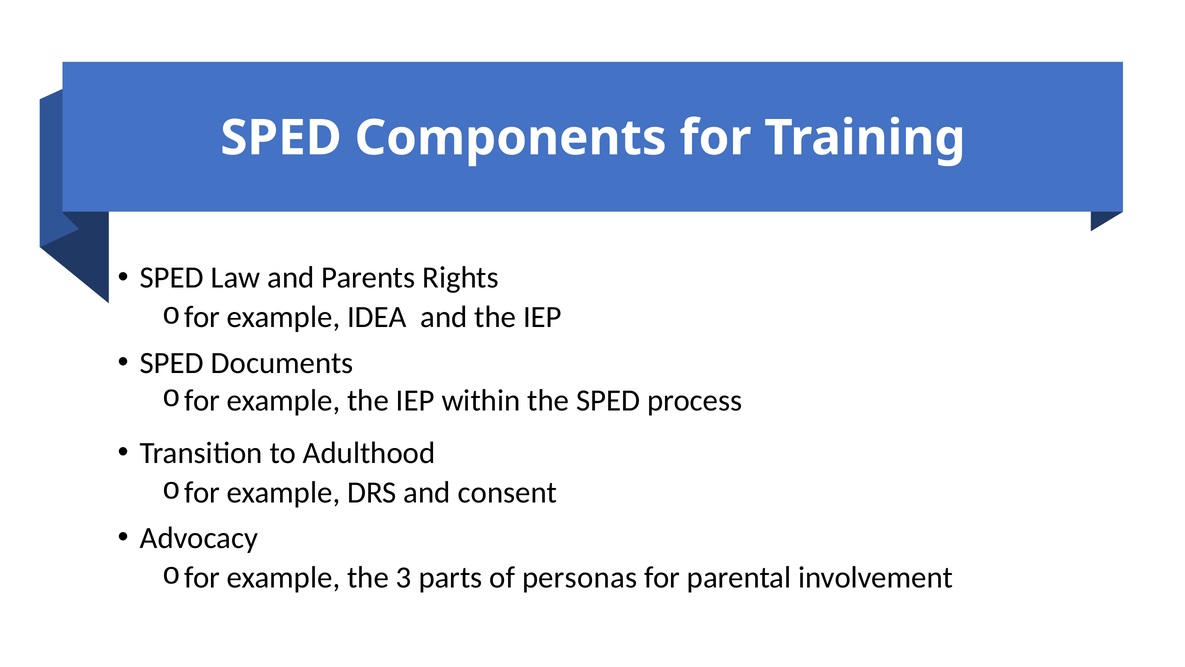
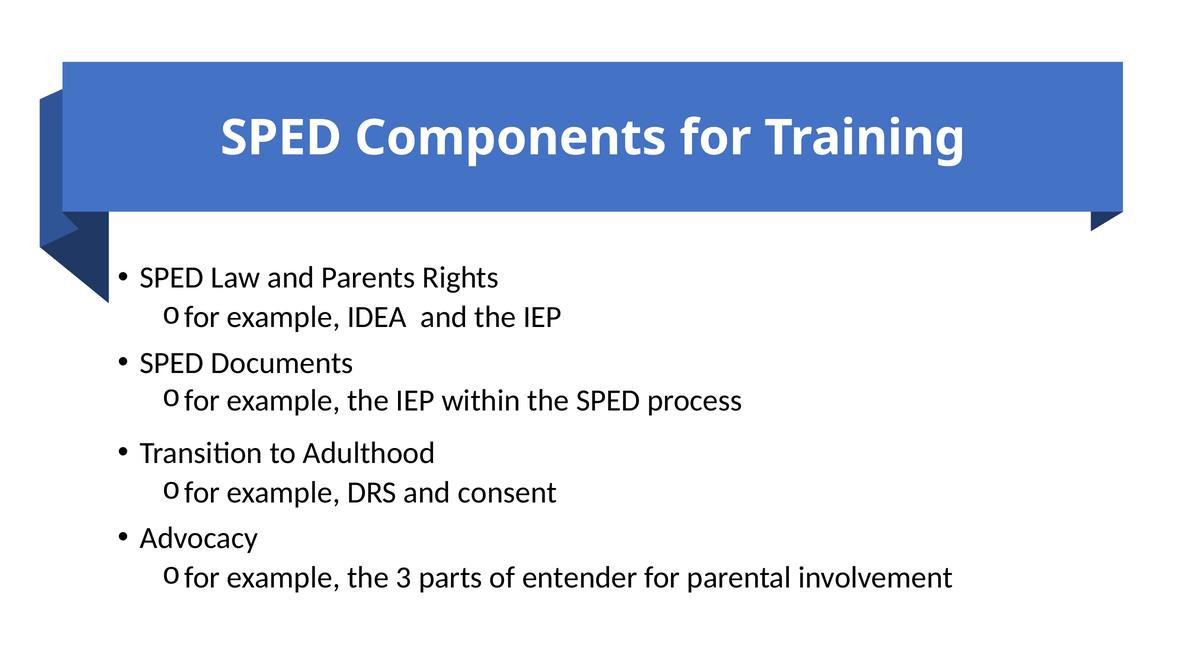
personas: personas -> entender (580, 577)
